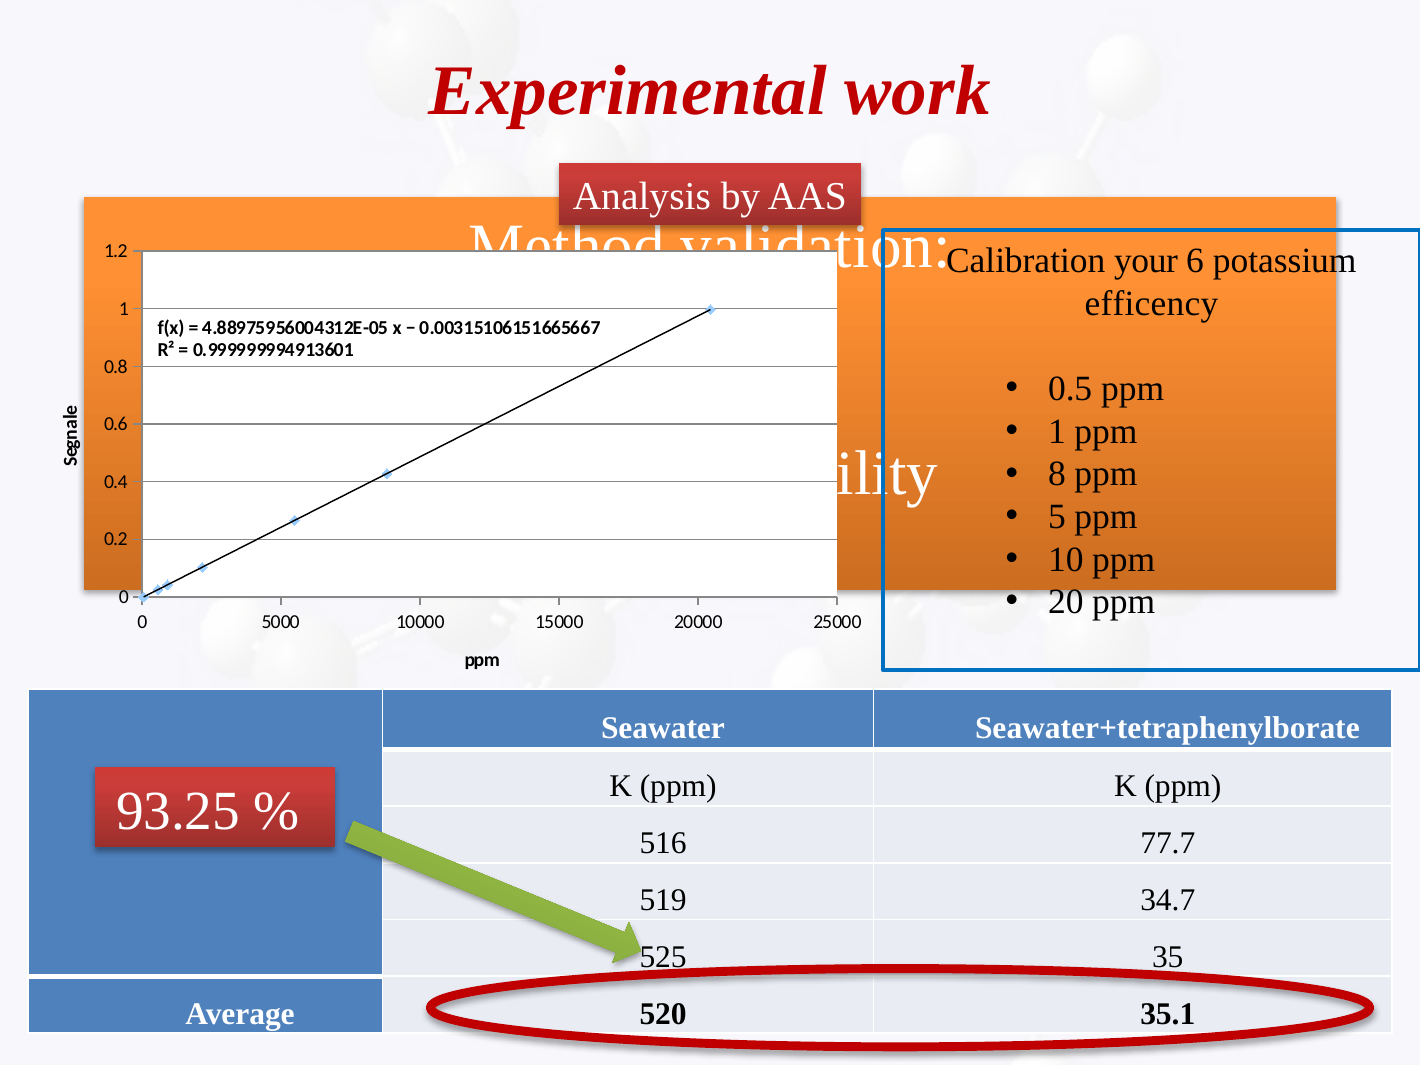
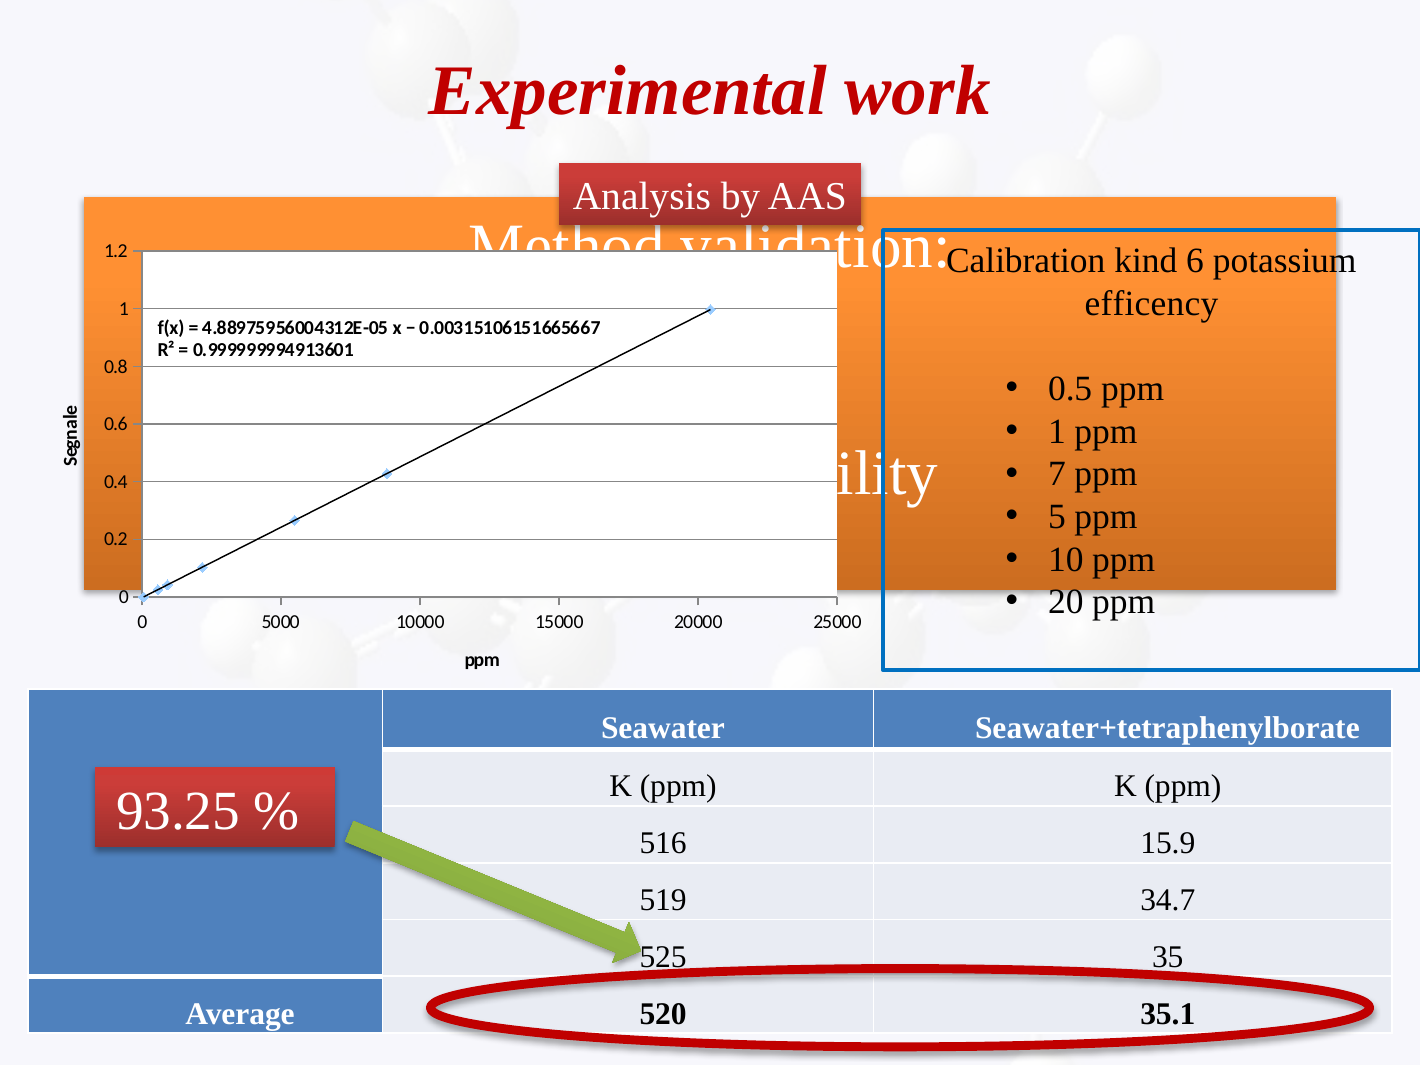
your: your -> kind (1146, 261)
8: 8 -> 7 (1057, 474)
77.7: 77.7 -> 15.9 (1168, 843)
